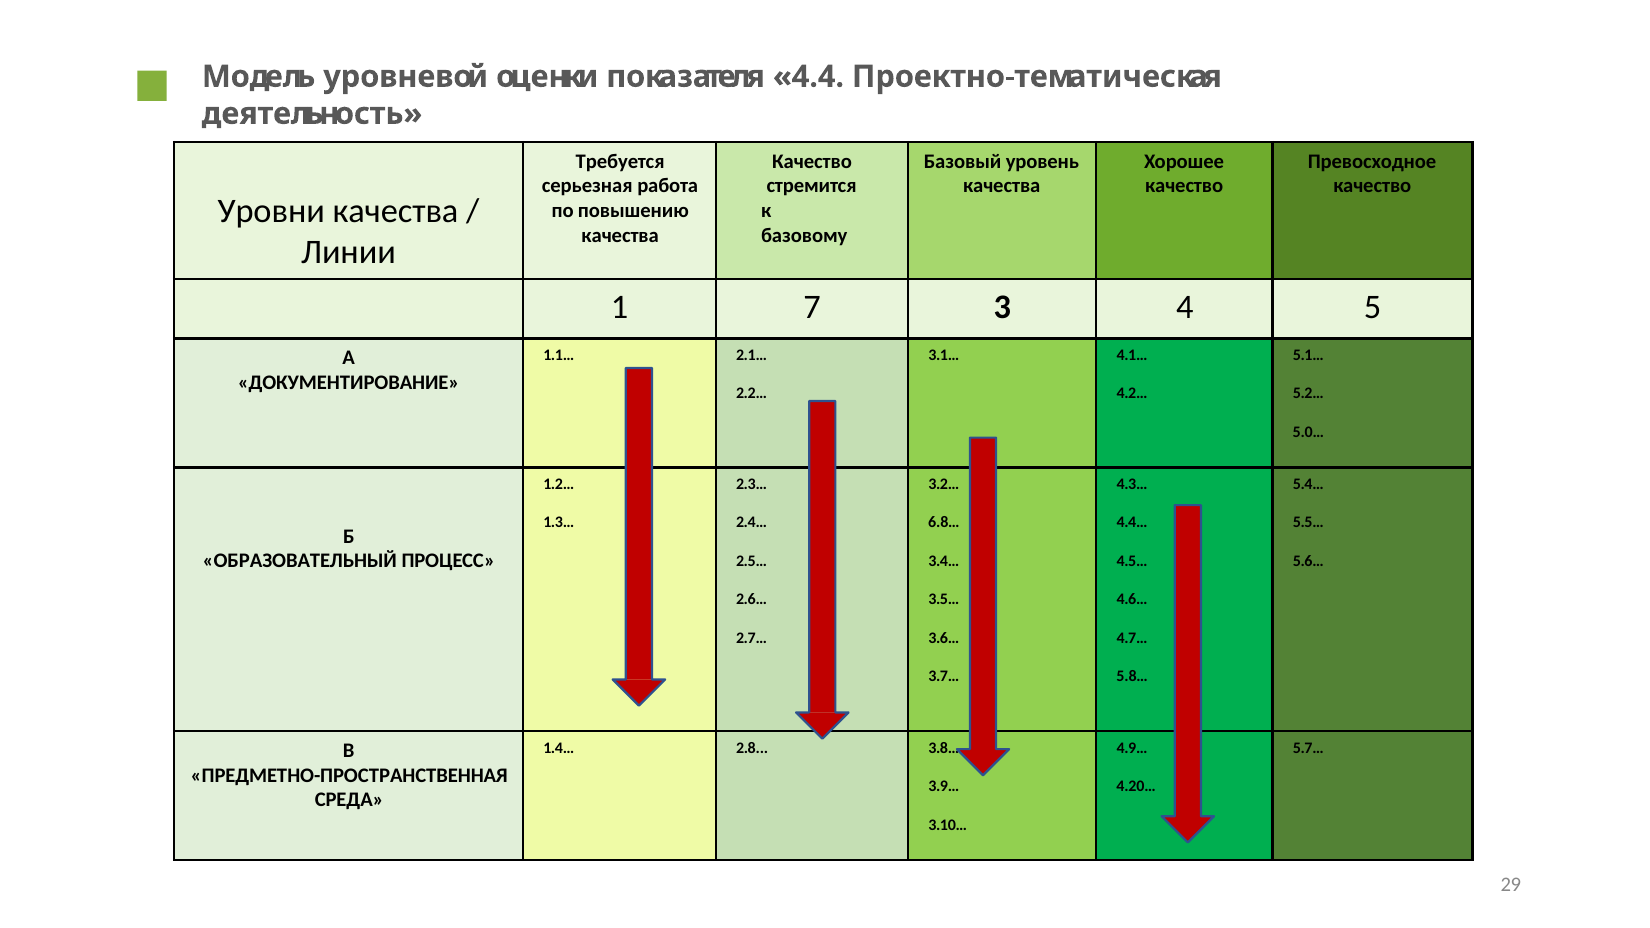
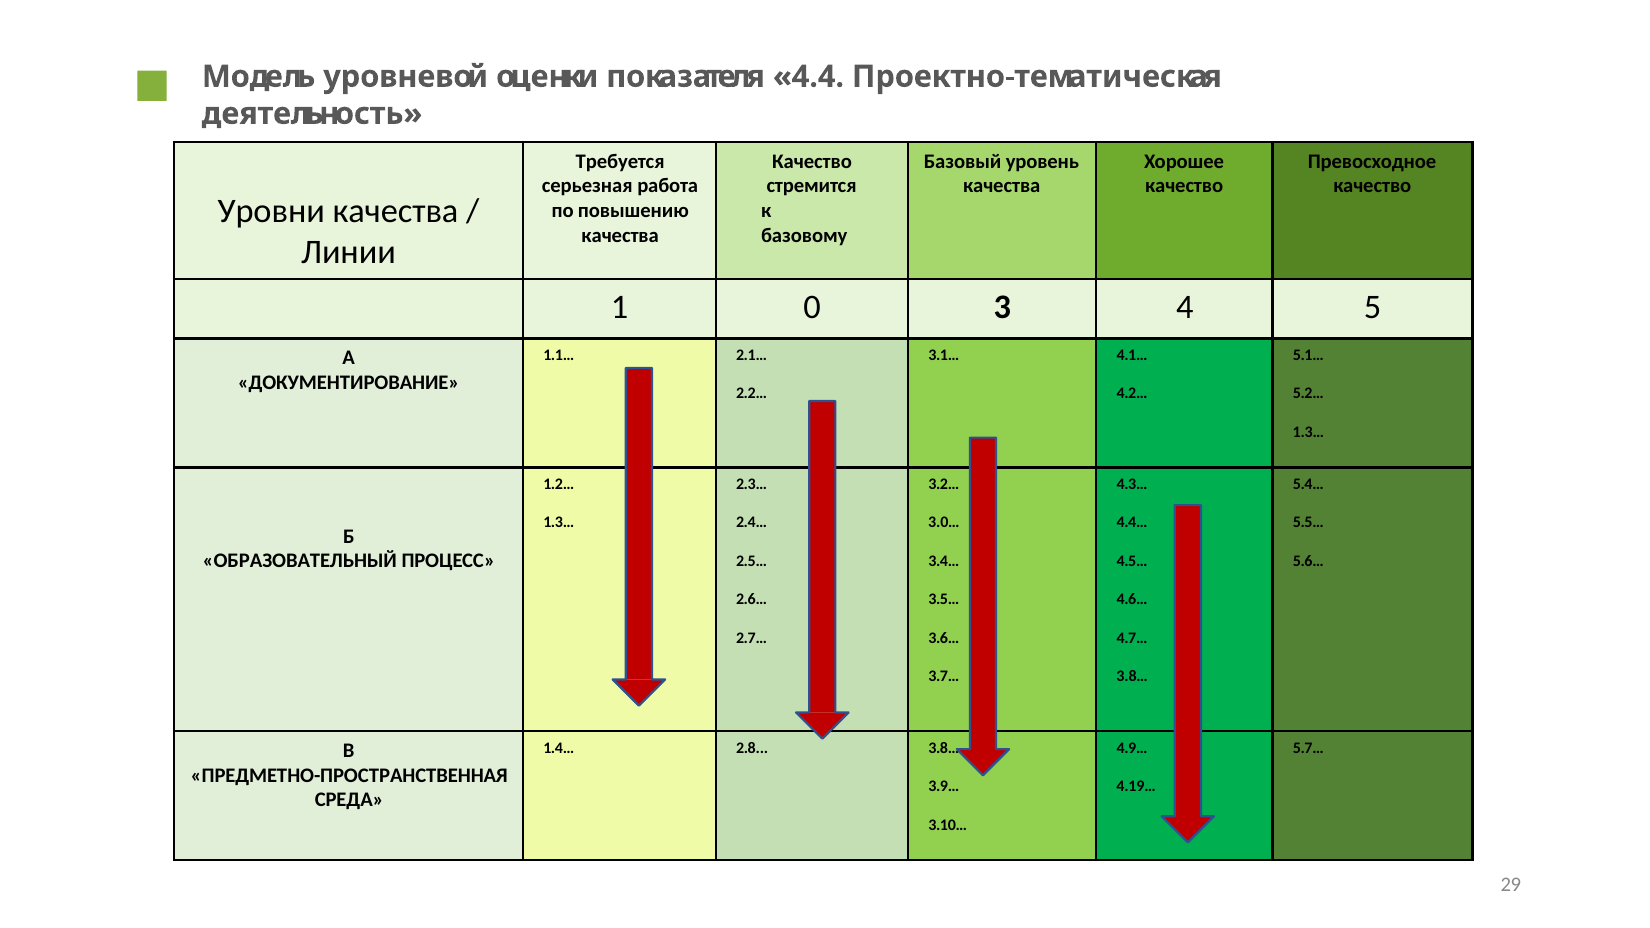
7: 7 -> 0 (812, 307)
5.0…: 5.0… -> 1.3… (1308, 432)
6.8…: 6.8… -> 3.0… (944, 523)
5.8…: 5.8… -> 3.8… (1132, 677)
4.20…: 4.20… -> 4.19… (1136, 787)
